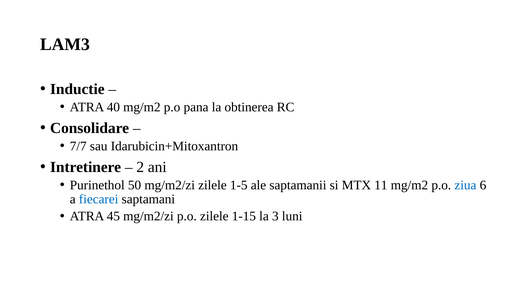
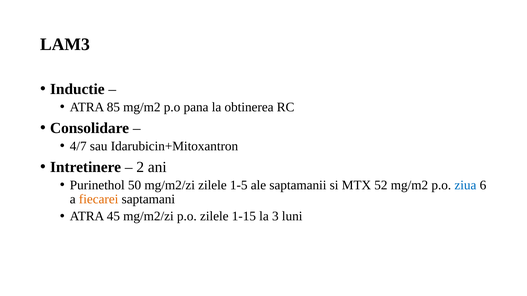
40: 40 -> 85 (113, 107)
7/7: 7/7 -> 4/7 (78, 146)
11: 11 -> 52 (381, 185)
fiecarei colour: blue -> orange (99, 200)
